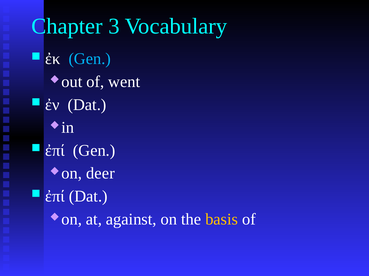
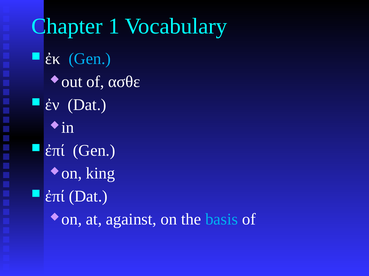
3: 3 -> 1 (114, 26)
went: went -> ασθε (124, 82)
deer: deer -> king (101, 174)
basis colour: yellow -> light blue (222, 220)
